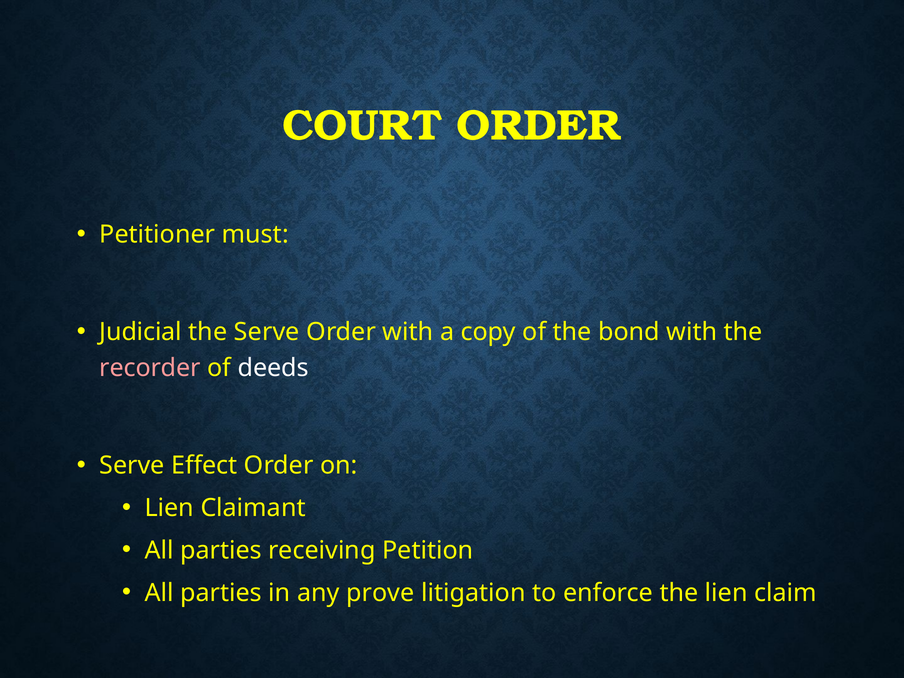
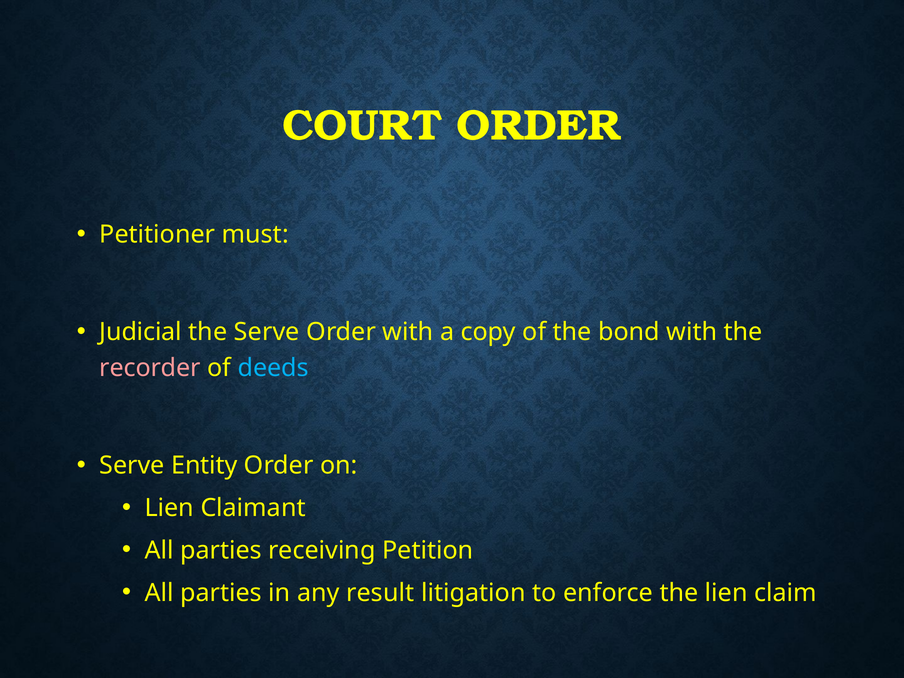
deeds colour: white -> light blue (273, 368)
Effect: Effect -> Entity (204, 466)
prove: prove -> result (380, 593)
